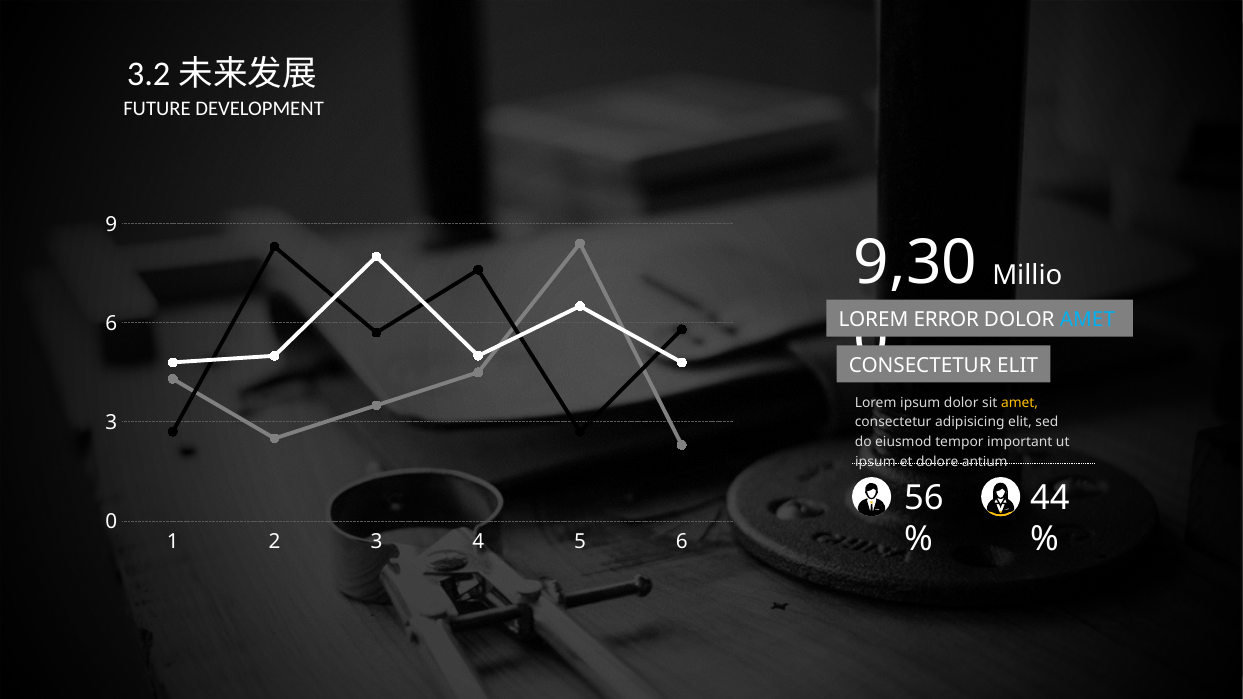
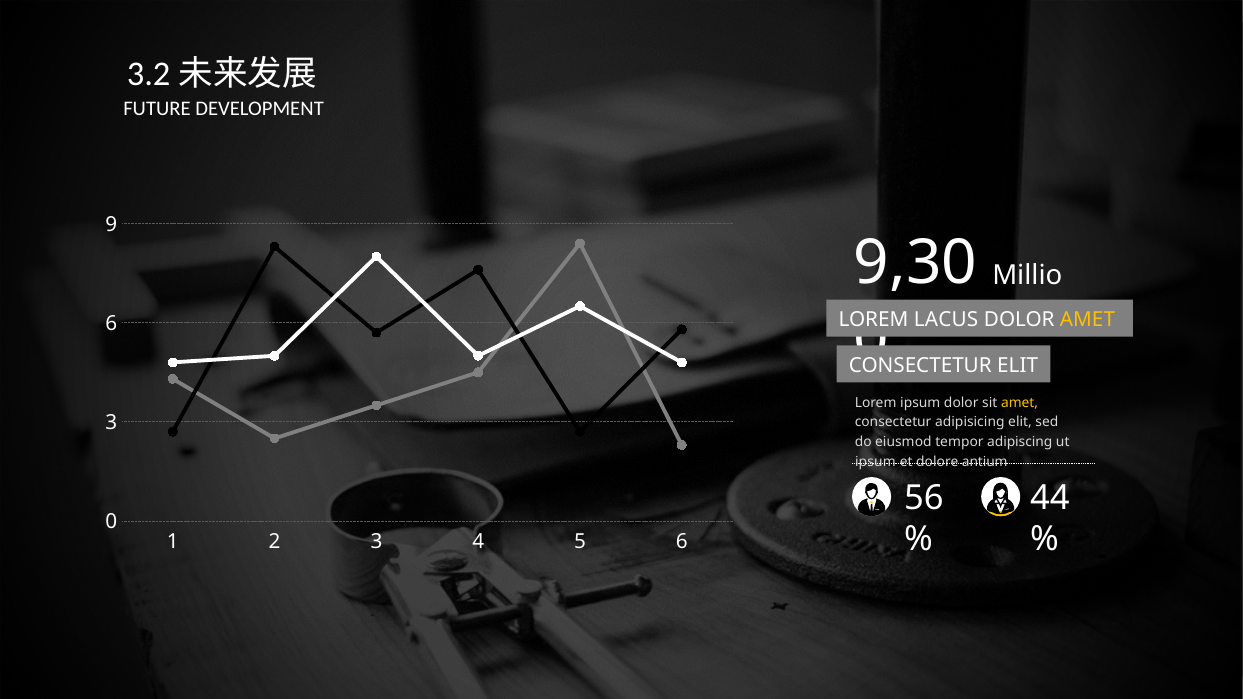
ERROR: ERROR -> LACUS (946, 320)
AMET colour: light blue -> yellow (1087, 320)
important: important -> adipiscing (1020, 442)
